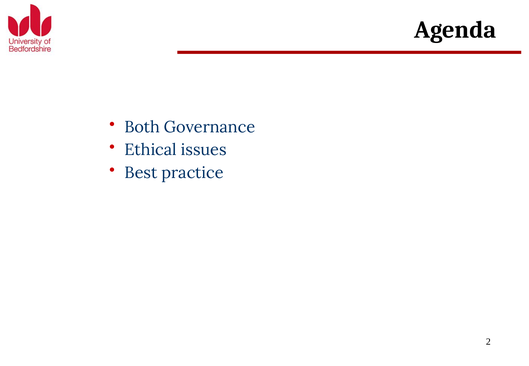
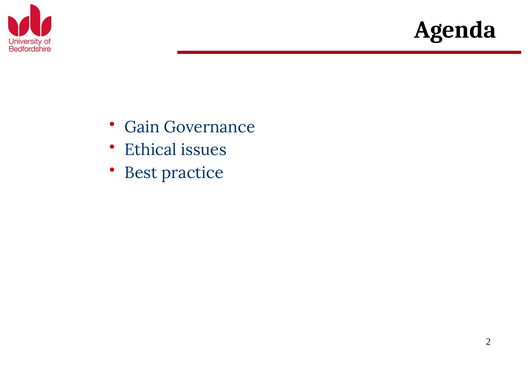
Both: Both -> Gain (142, 127)
